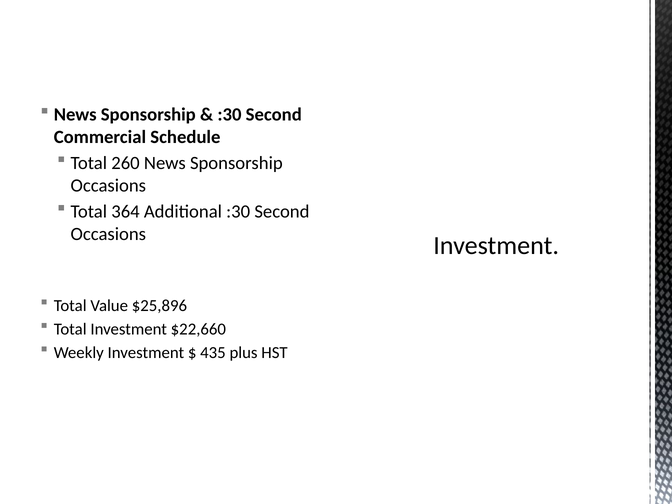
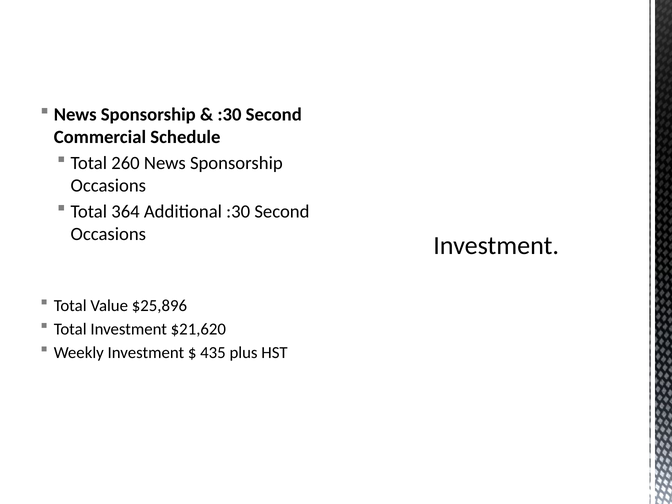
$22,660: $22,660 -> $21,620 (198, 329)
